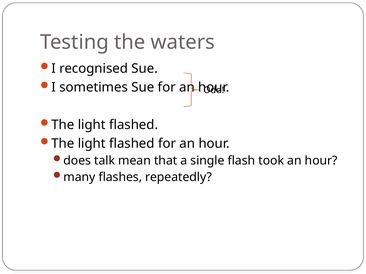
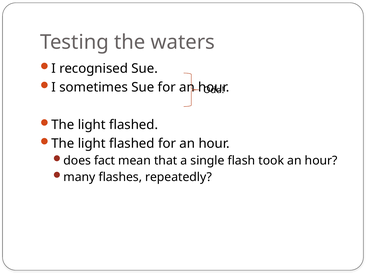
talk: talk -> fact (105, 161)
